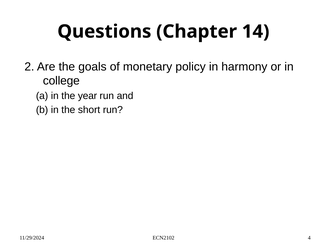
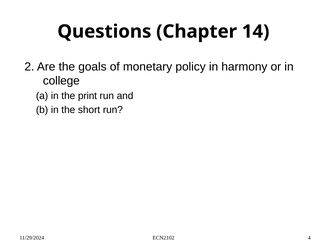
year: year -> print (87, 96)
